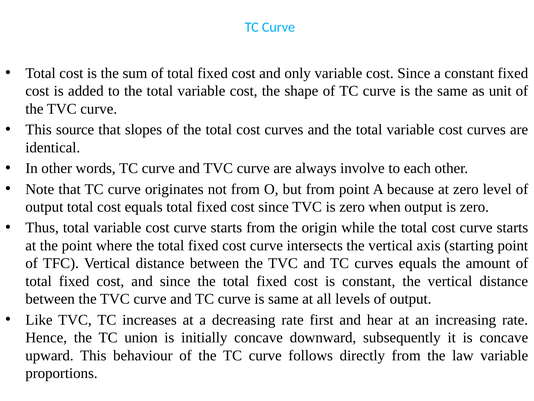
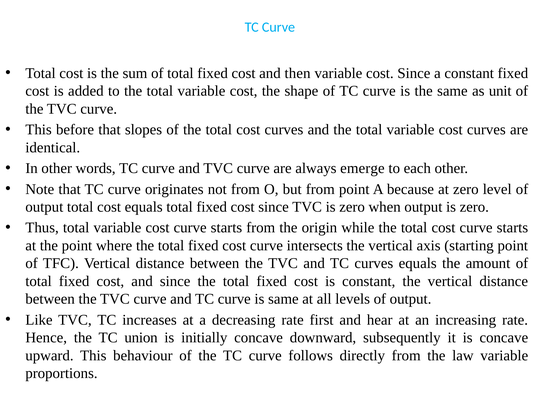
only: only -> then (298, 73)
source: source -> before (75, 130)
involve: involve -> emerge (362, 168)
